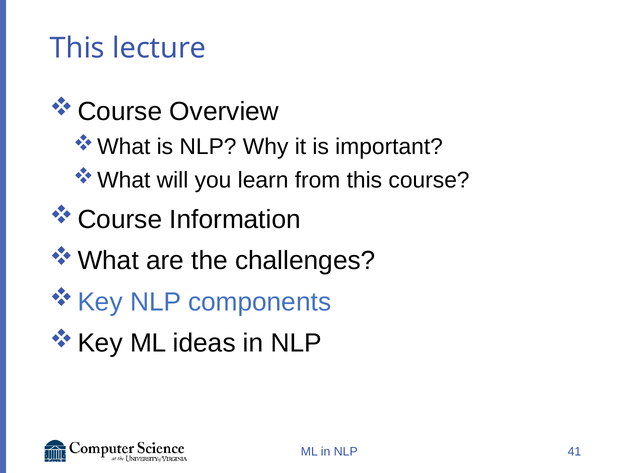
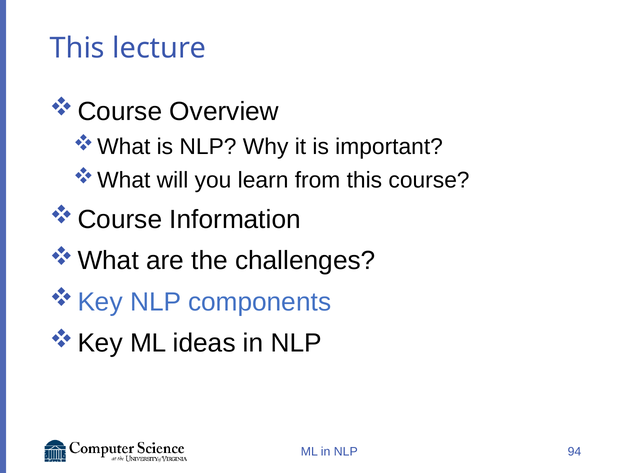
41: 41 -> 94 (574, 452)
